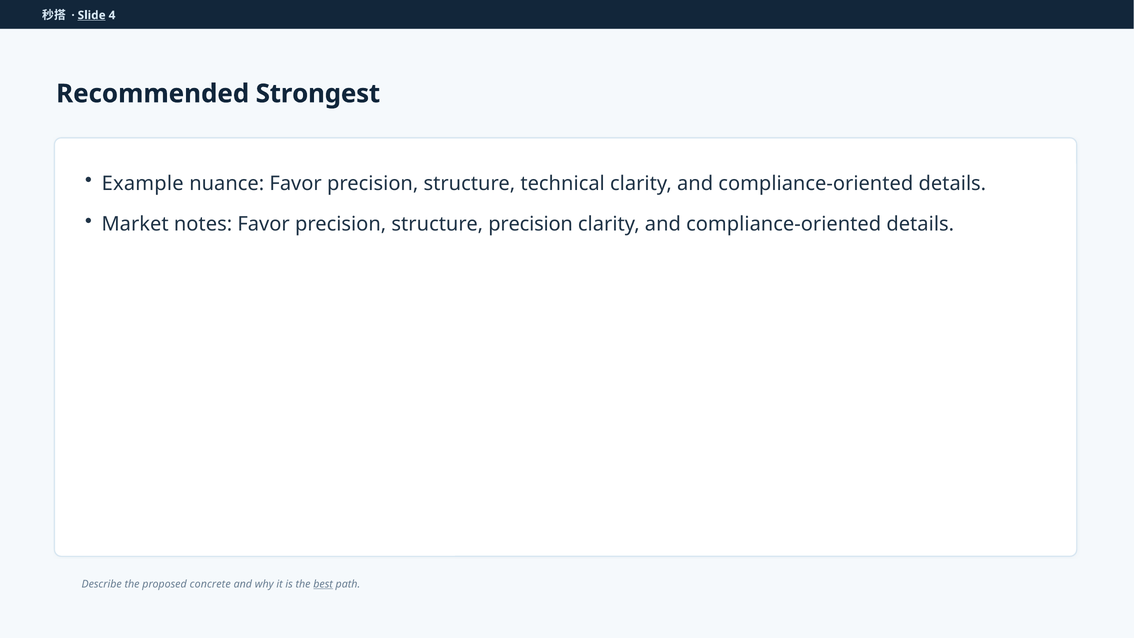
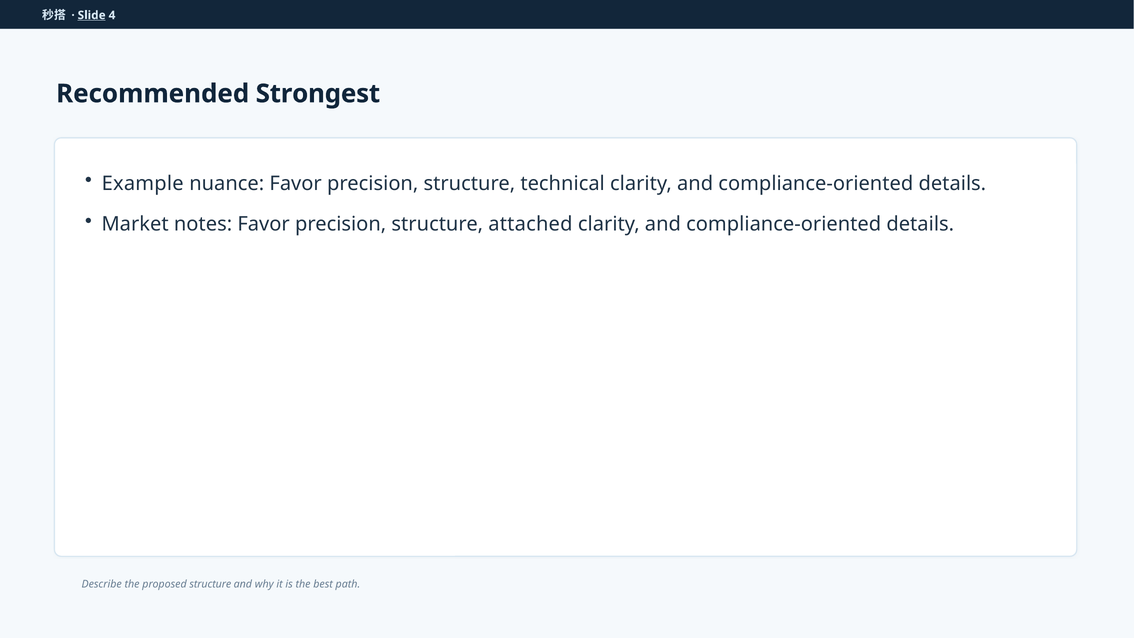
structure precision: precision -> attached (530, 224)
proposed concrete: concrete -> structure (210, 584)
best underline: present -> none (323, 584)
